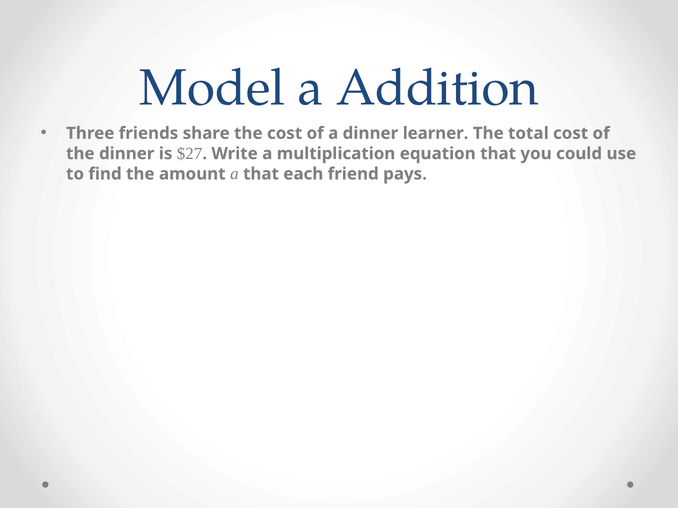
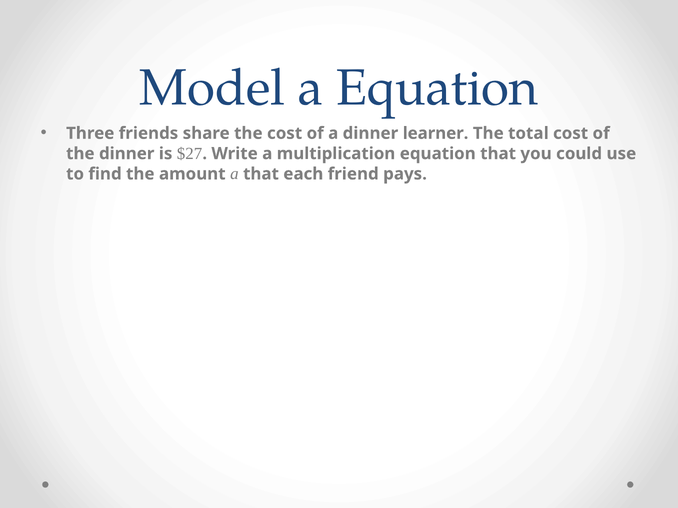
a Addition: Addition -> Equation (437, 88)
